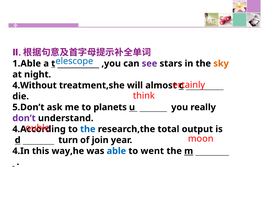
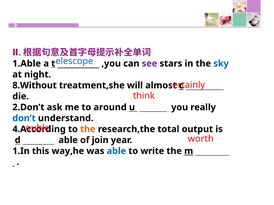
sky colour: orange -> blue (221, 64)
4.Without: 4.Without -> 8.Without (35, 86)
5.Don’t: 5.Don’t -> 2.Don’t (28, 108)
planets: planets -> around (110, 108)
don’t colour: purple -> blue (24, 118)
the colour: blue -> orange (88, 129)
moon: moon -> worth (201, 139)
d turn: turn -> able (68, 140)
4.In: 4.In -> 1.In (21, 151)
went: went -> write (152, 151)
